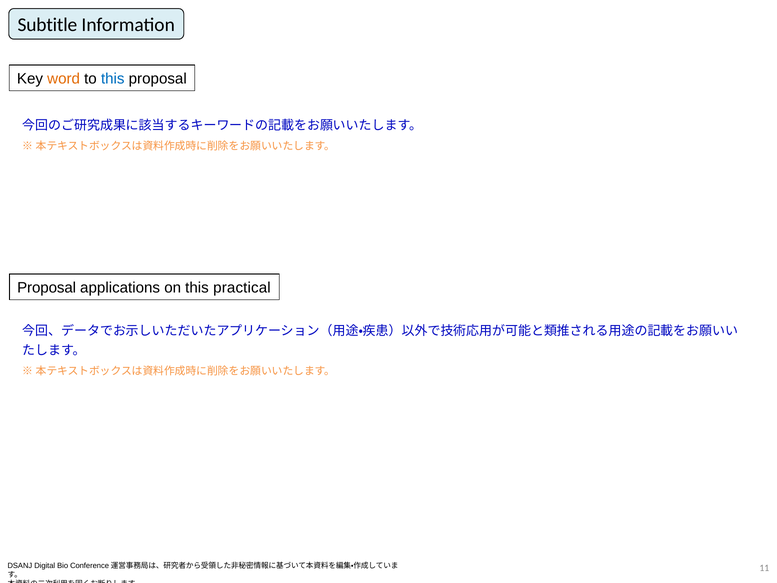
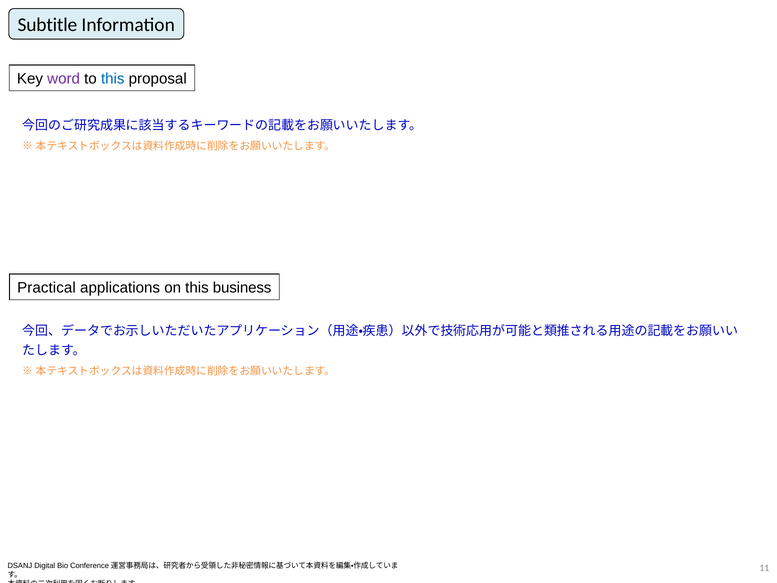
word colour: orange -> purple (64, 79)
Proposal: Proposal -> Practical (46, 288)
practical: practical -> business (242, 288)
